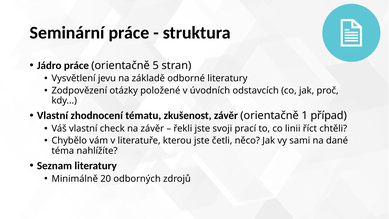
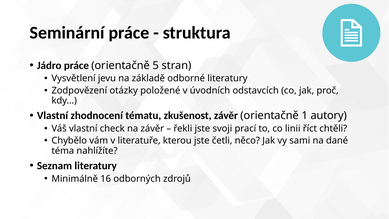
případ: případ -> autory (329, 115)
20: 20 -> 16 (106, 179)
